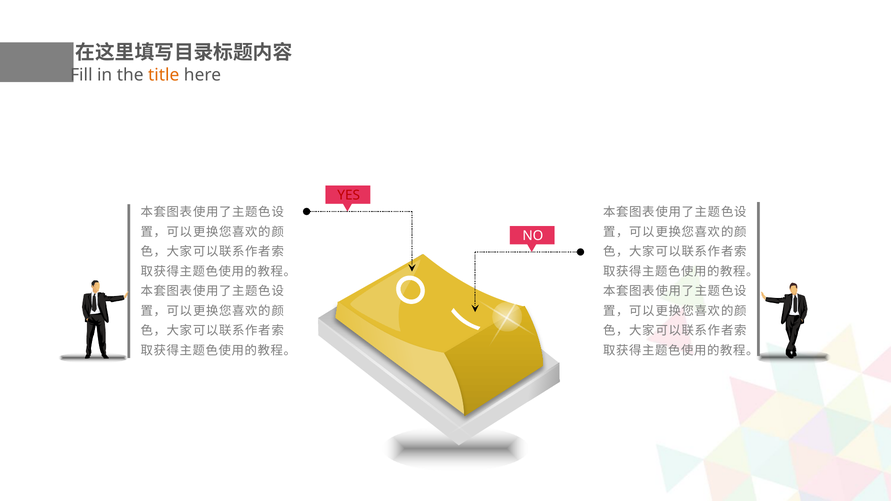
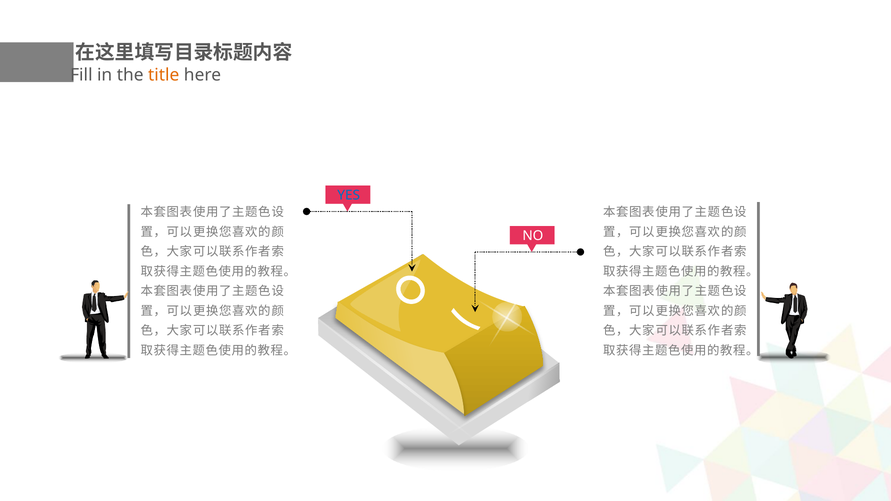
YES colour: red -> blue (349, 195)
